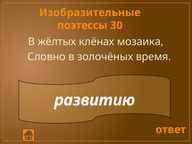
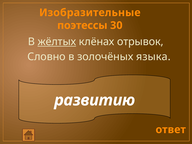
жёлтых underline: none -> present (57, 42)
мозаика: мозаика -> отрывок (140, 42)
время: время -> языка (153, 57)
